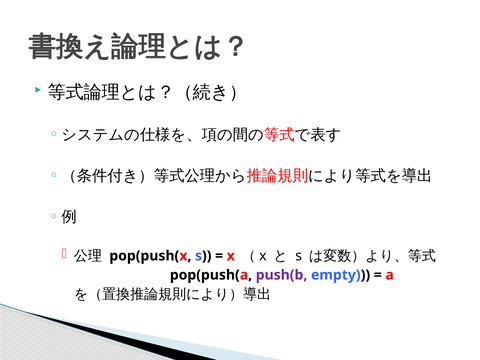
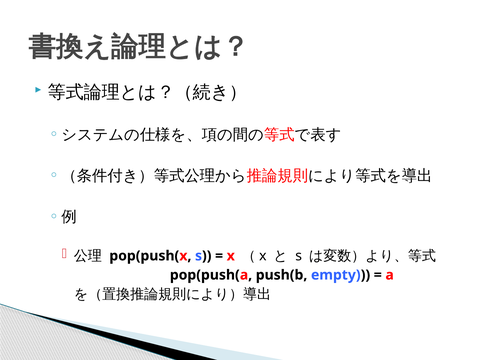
push(b colour: purple -> black (282, 275)
